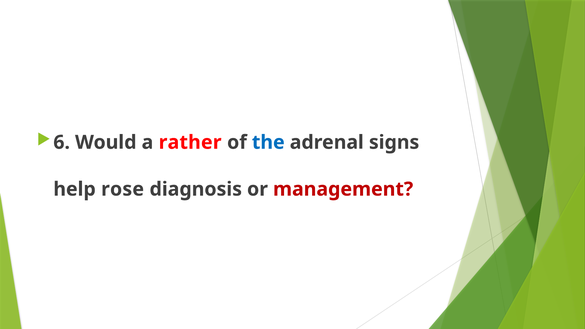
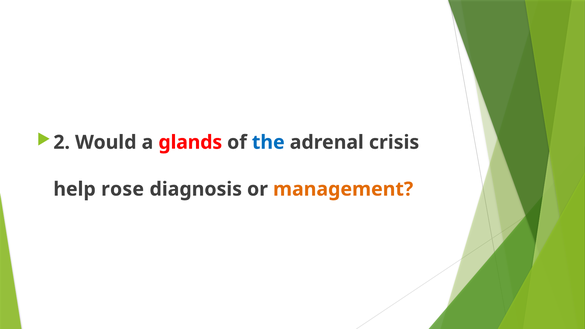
6: 6 -> 2 (62, 142)
rather: rather -> glands (190, 142)
signs: signs -> crisis (394, 142)
management colour: red -> orange (343, 189)
